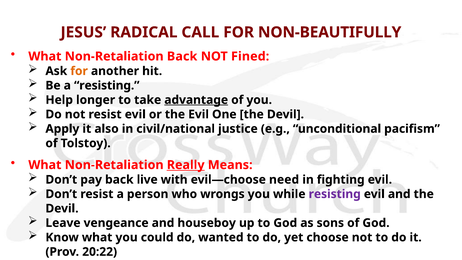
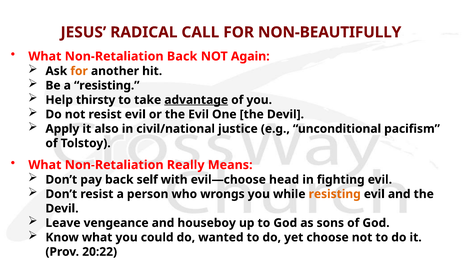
Fined: Fined -> Again (250, 56)
longer: longer -> thirsty (96, 100)
Really underline: present -> none (186, 165)
live: live -> self (147, 180)
need: need -> head (284, 180)
resisting colour: purple -> orange (335, 194)
